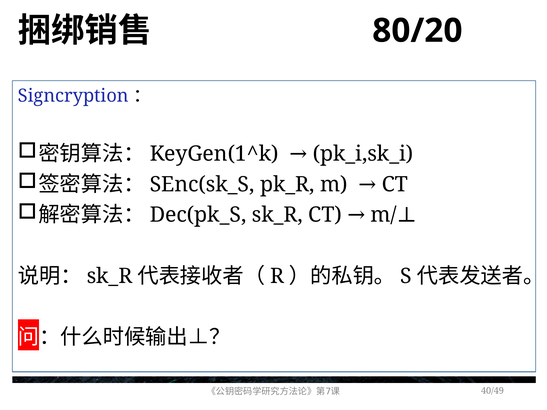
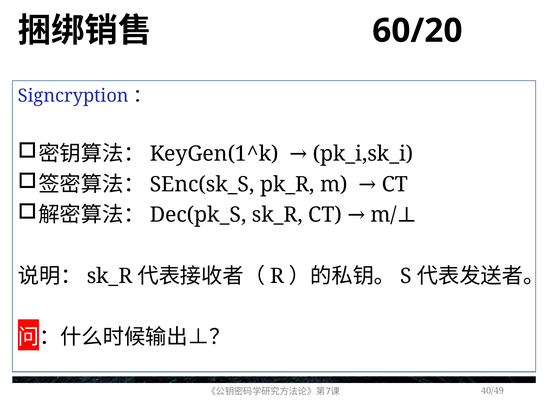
80/20: 80/20 -> 60/20 (417, 31)
